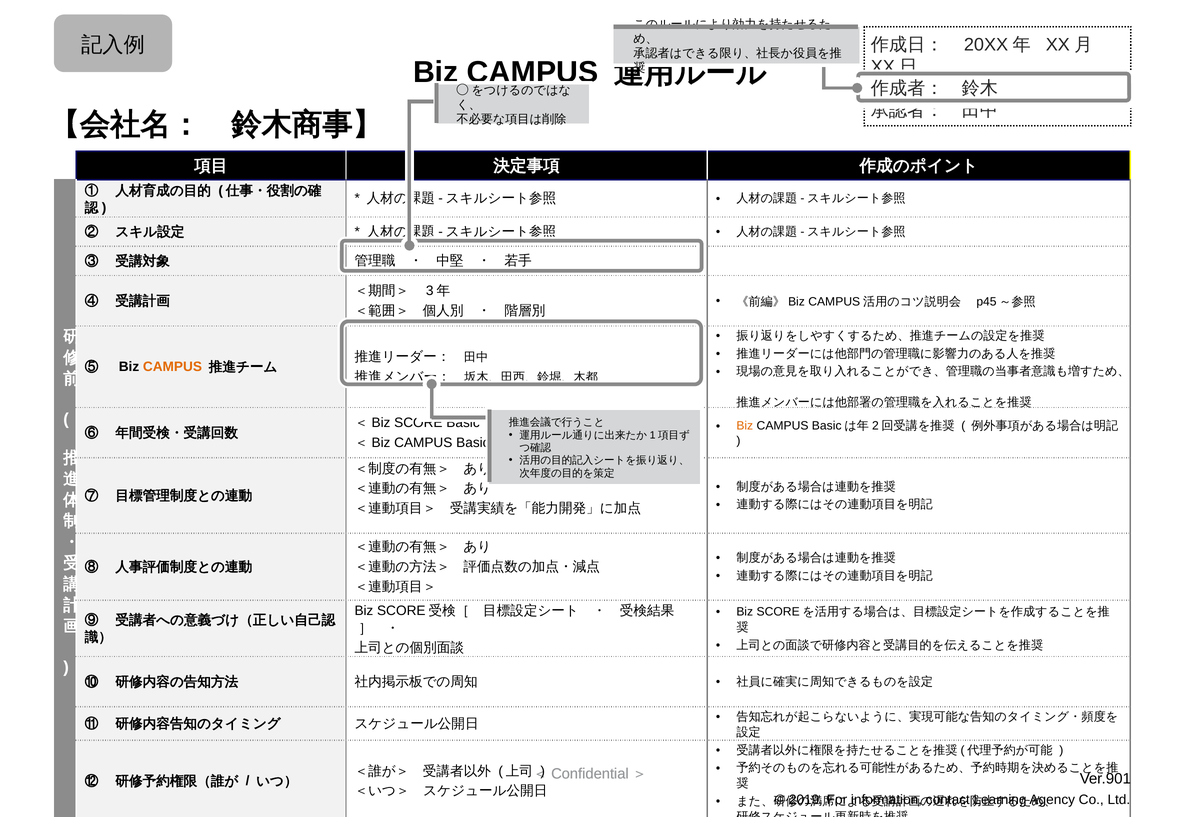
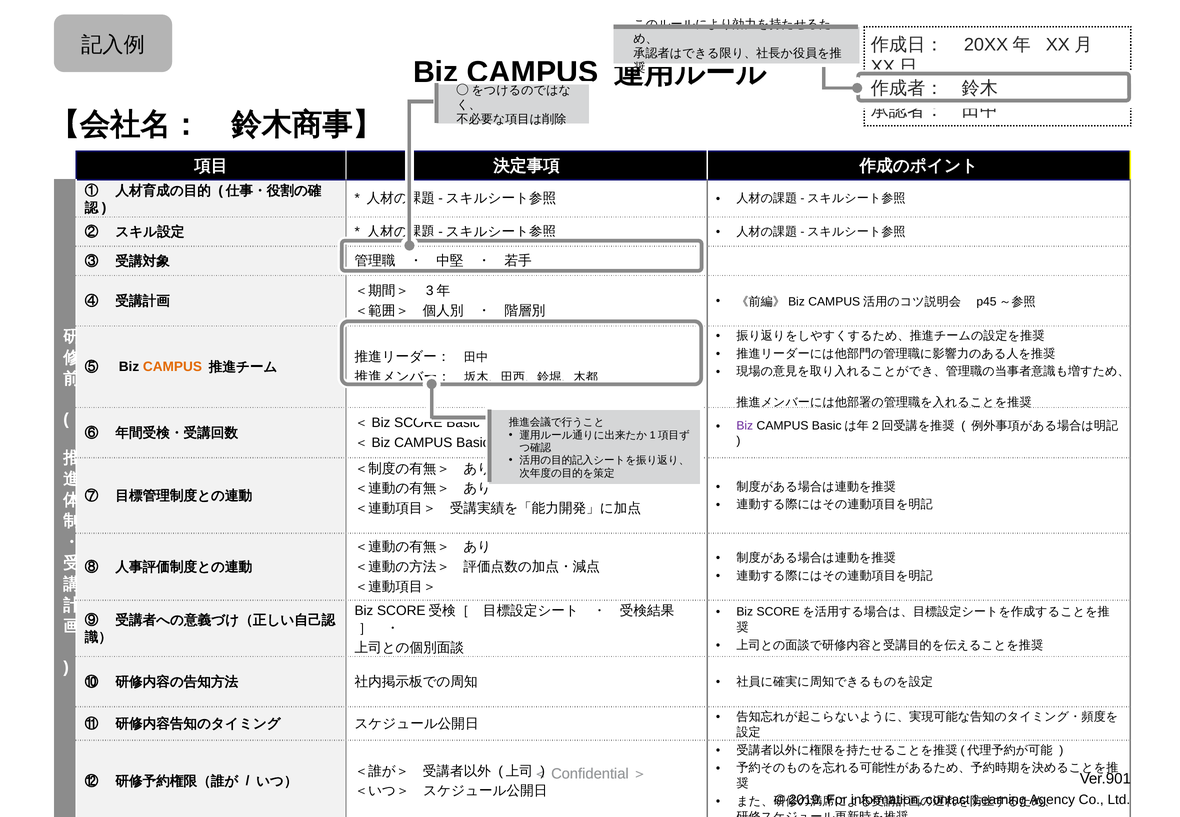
Biz colour: orange -> purple (745, 426)
